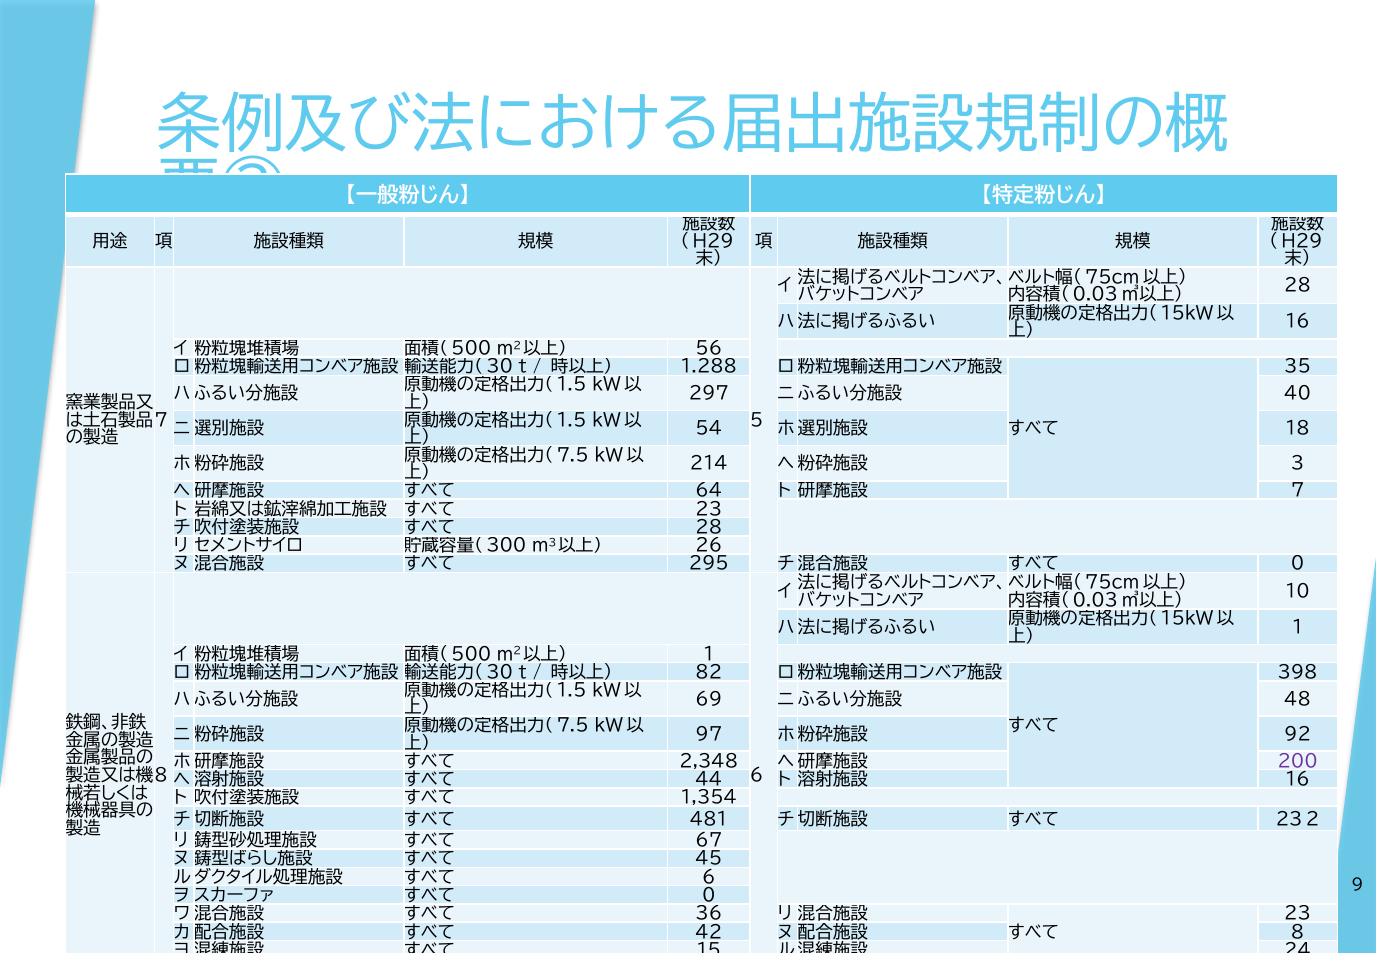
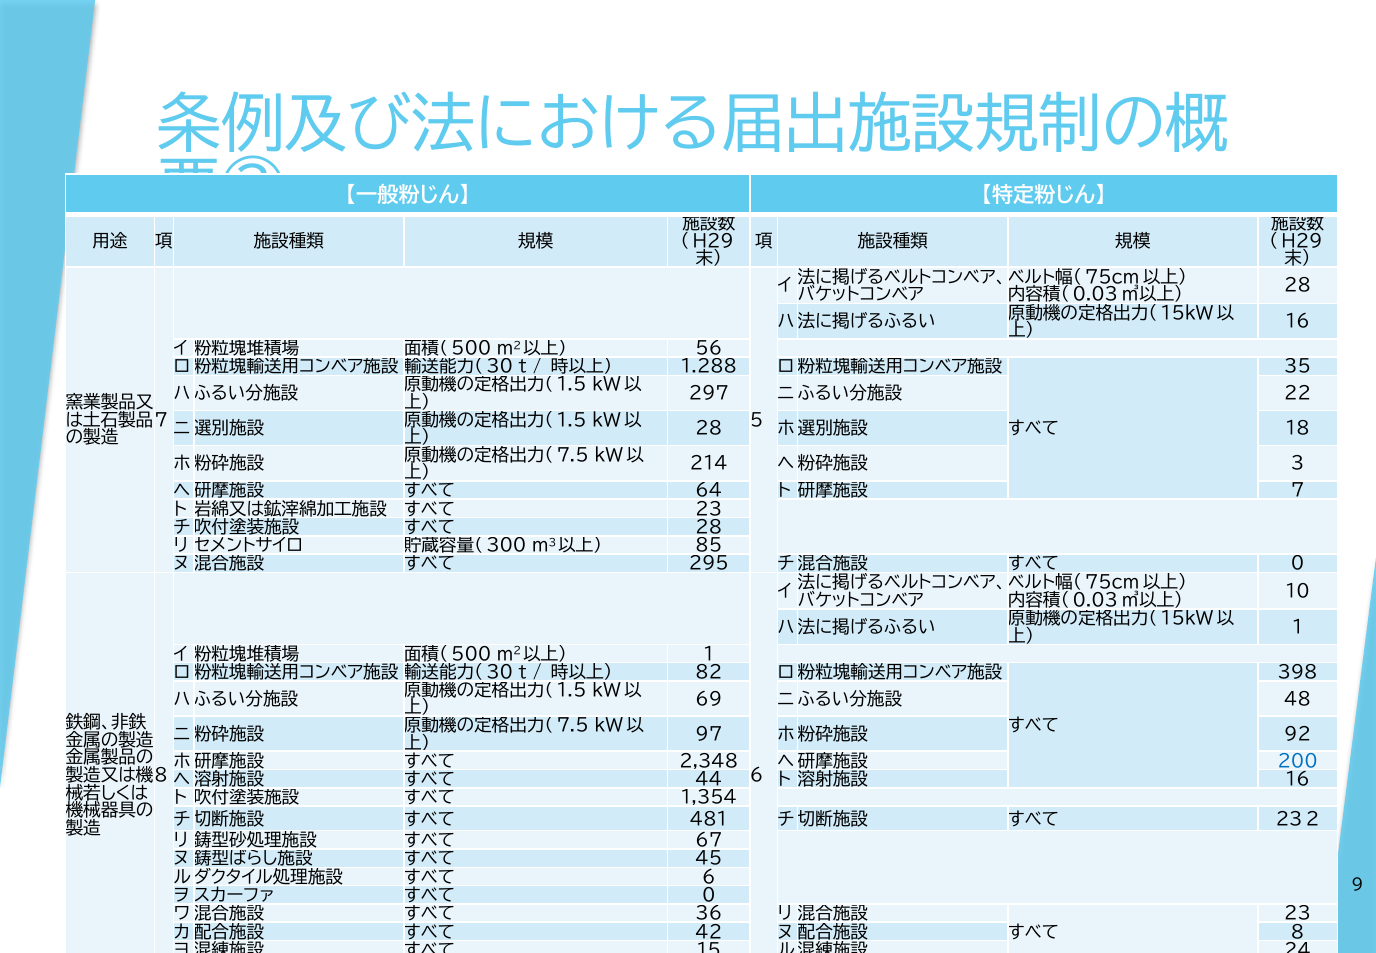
40: 40 -> 22 (1298, 394)
54: 54 -> 28 (709, 429)
26: 26 -> 85 (709, 546)
200 colour: purple -> blue (1298, 761)
